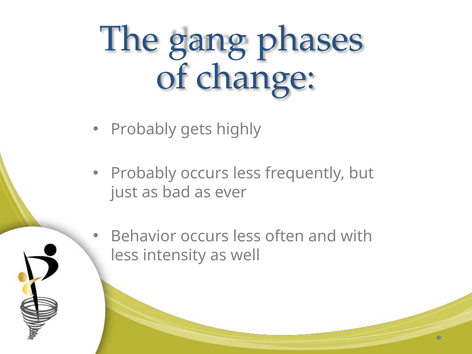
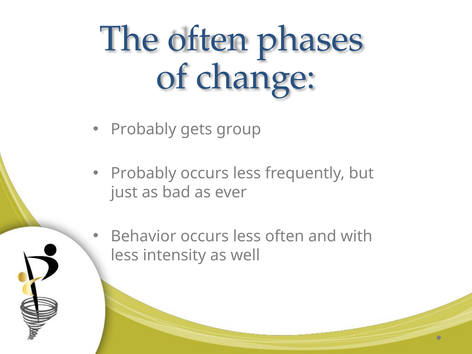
The gang: gang -> often (208, 39)
highly: highly -> group (239, 129)
